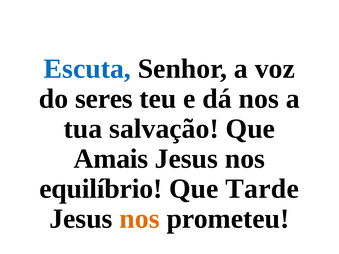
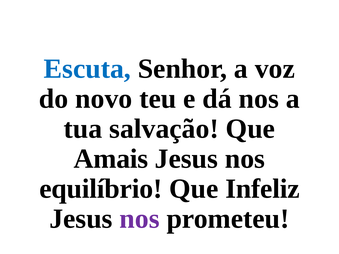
seres: seres -> novo (104, 99)
Tarde: Tarde -> Infeliz (262, 189)
nos colour: orange -> purple (140, 219)
